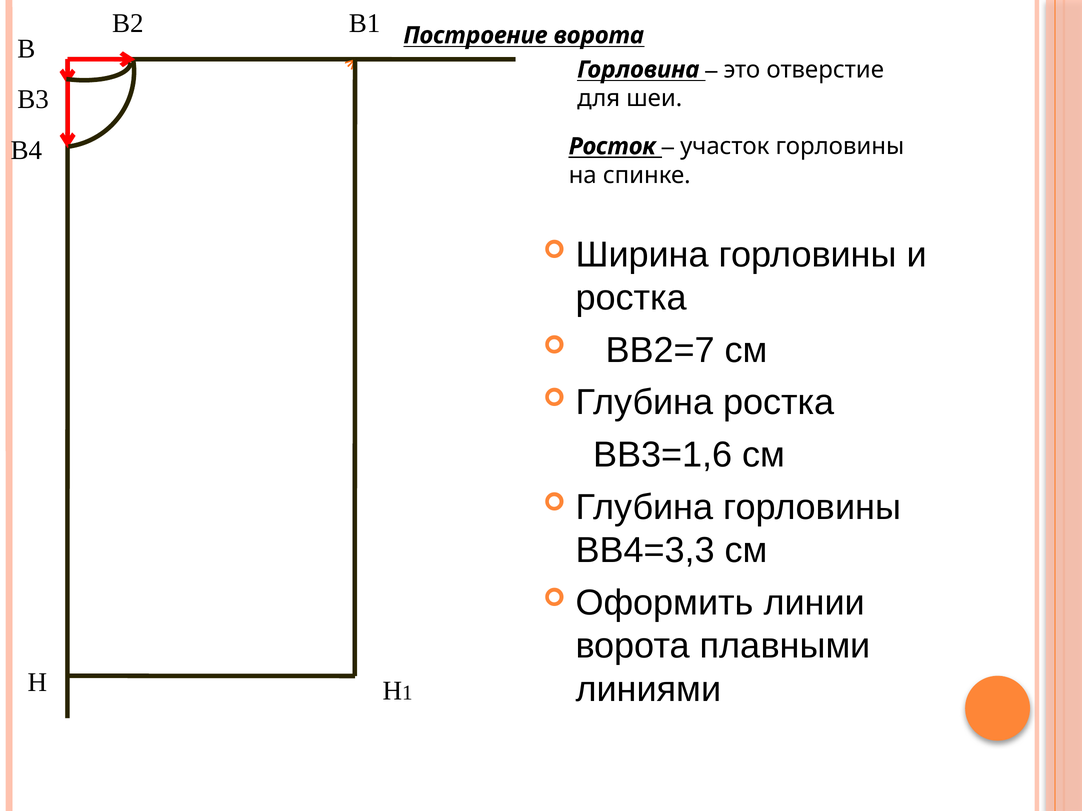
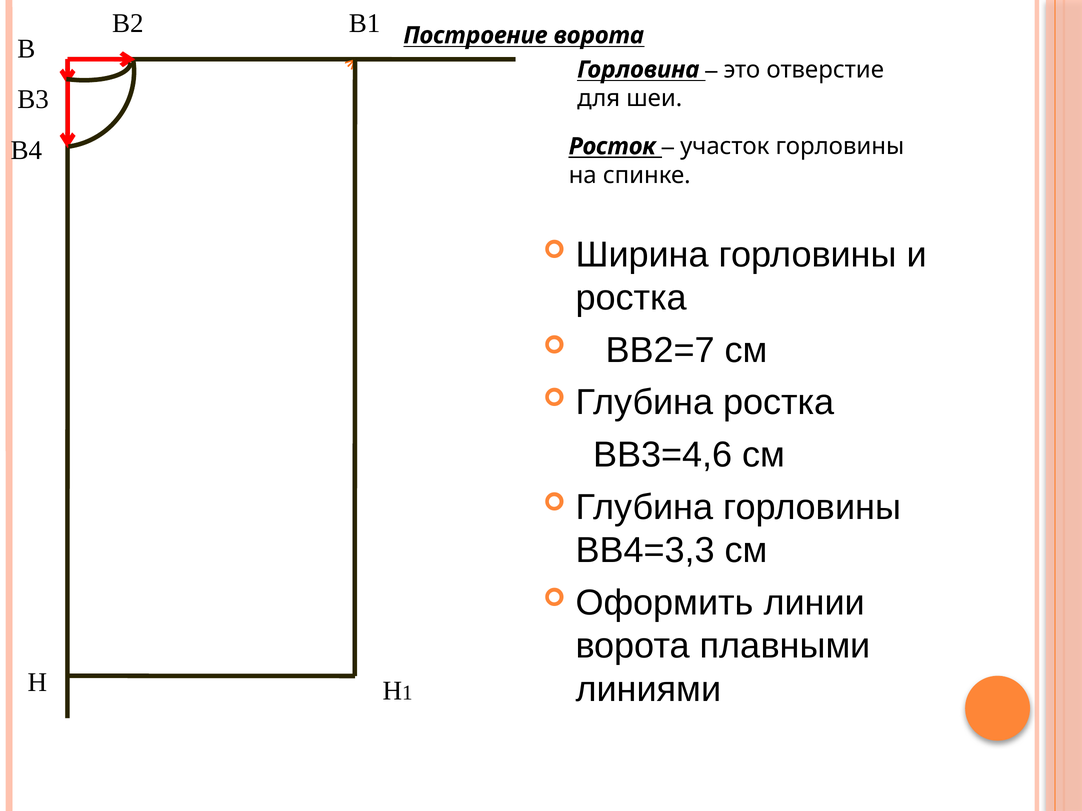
ВВ3=1,6: ВВ3=1,6 -> ВВ3=4,6 (663, 455)
